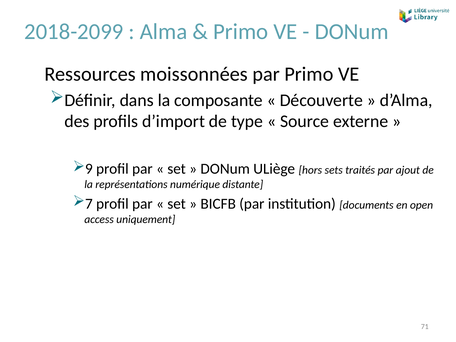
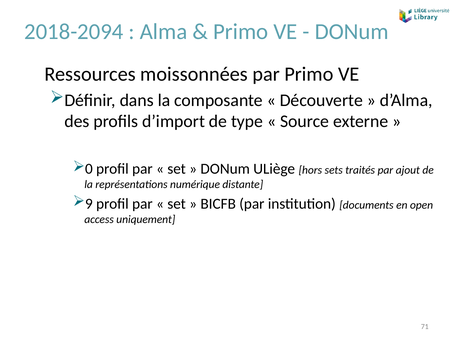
2018-2099: 2018-2099 -> 2018-2094 (74, 32)
9: 9 -> 0 (89, 169)
7: 7 -> 9 (89, 204)
